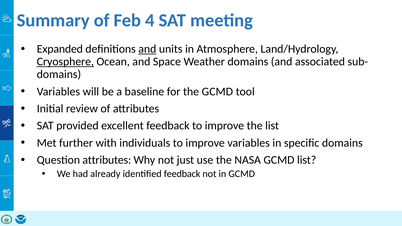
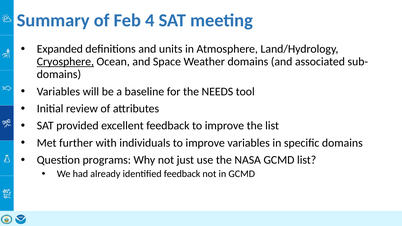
and underline: present -> none (147, 49)
the GCMD: GCMD -> NEEDS (217, 92)
Question attributes: attributes -> programs (107, 160)
